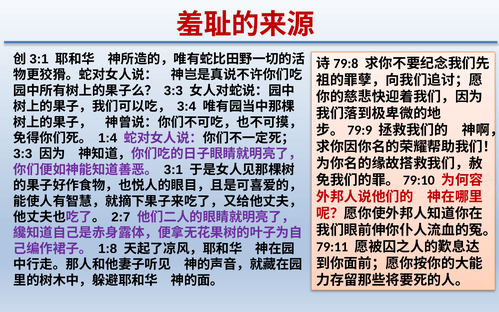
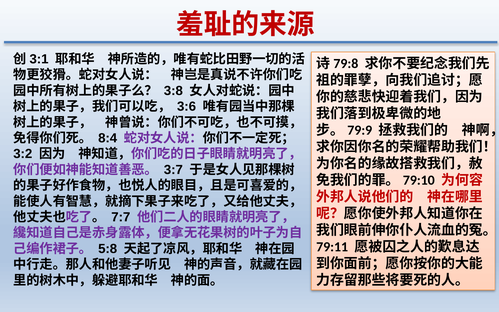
3:3: 3:3 -> 3:8 (173, 91)
3:4: 3:4 -> 3:6 (187, 106)
1:4: 1:4 -> 8:4 (108, 138)
3:3: 3:3 -> 3:2 (23, 154)
3:1: 3:1 -> 3:7 (173, 170)
2:7: 2:7 -> 7:7 (121, 217)
1:8: 1:8 -> 5:8 (108, 249)
